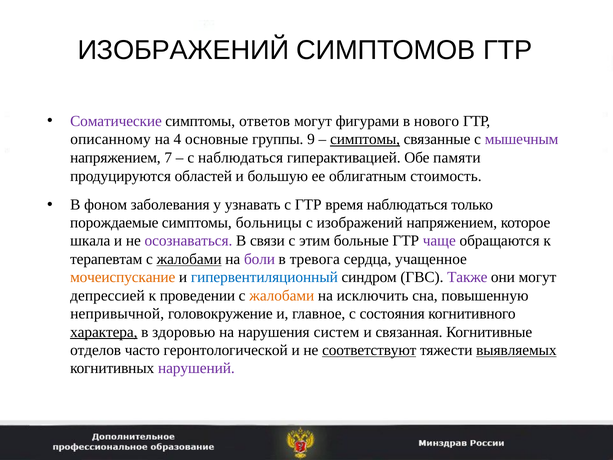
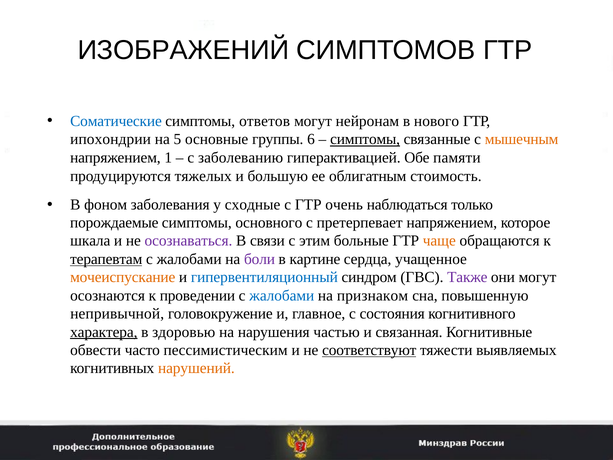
Соматические colour: purple -> blue (116, 121)
фигурами: фигурами -> нейронам (367, 121)
описанному: описанному -> ипохондрии (111, 139)
4: 4 -> 5 (177, 139)
9: 9 -> 6 (311, 139)
мышечным colour: purple -> orange (522, 139)
7: 7 -> 1 (168, 158)
с наблюдаться: наблюдаться -> заболеванию (241, 158)
областей: областей -> тяжелых (203, 176)
узнавать: узнавать -> сходные (253, 204)
время: время -> очень (344, 204)
больницы: больницы -> основного (269, 223)
с изображений: изображений -> претерпевает (360, 223)
чаще colour: purple -> orange (439, 241)
терапевтам underline: none -> present (106, 259)
жалобами underline: present -> none (189, 259)
тревога: тревога -> картине (315, 259)
депрессией: депрессией -> осознаются (108, 295)
жалобами colour: orange -> blue (282, 295)
исключить: исключить -> признаком (373, 295)
систем: систем -> частью (337, 332)
отделов: отделов -> обвести (96, 350)
геронтологической: геронтологической -> пессимистическим (226, 350)
выявляемых underline: present -> none (516, 350)
нарушений colour: purple -> orange (196, 368)
